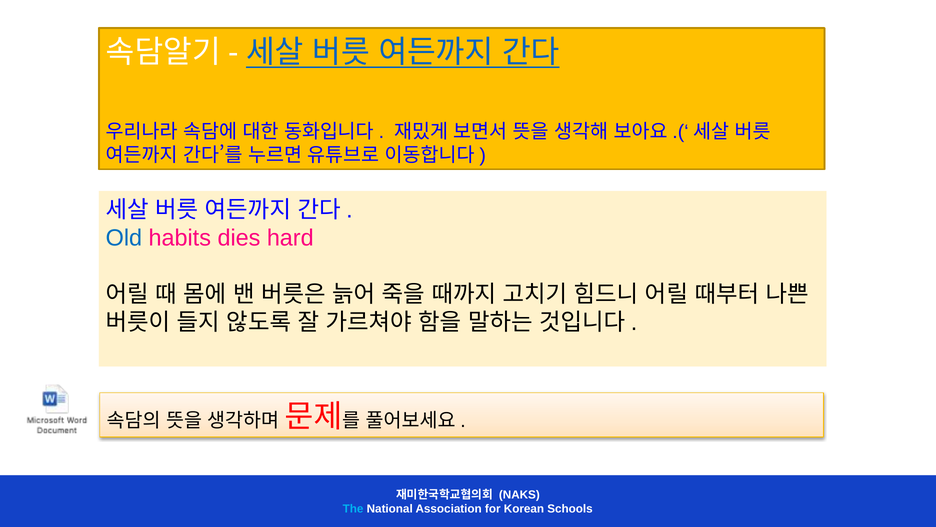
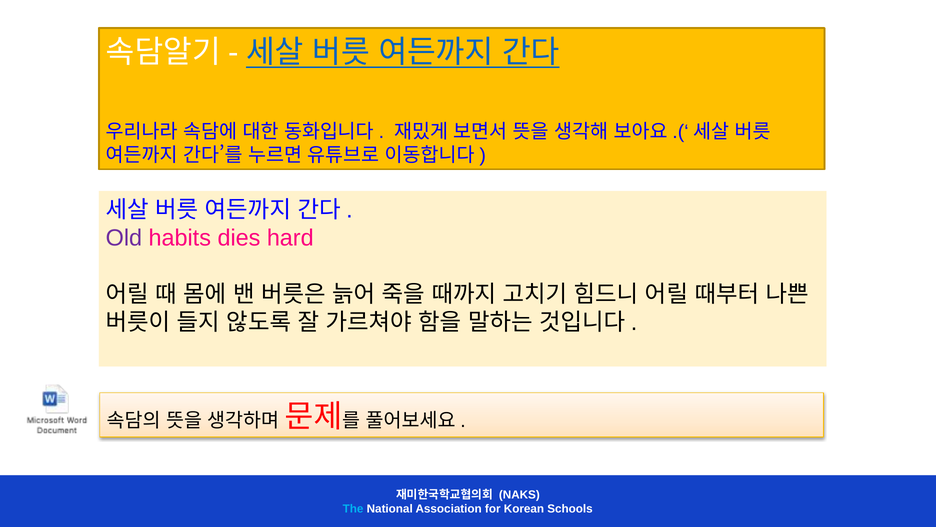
Old colour: blue -> purple (124, 238)
